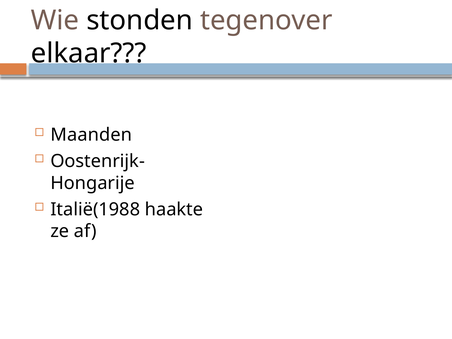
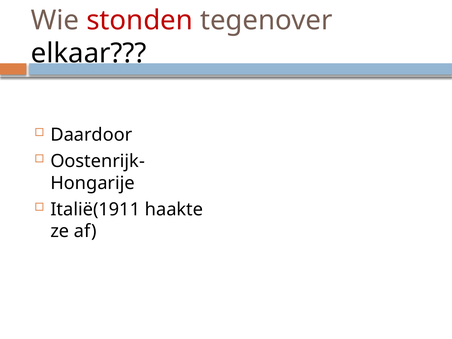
stonden colour: black -> red (140, 20)
Maanden: Maanden -> Daardoor (91, 135)
Italië(1988: Italië(1988 -> Italië(1911 (95, 209)
